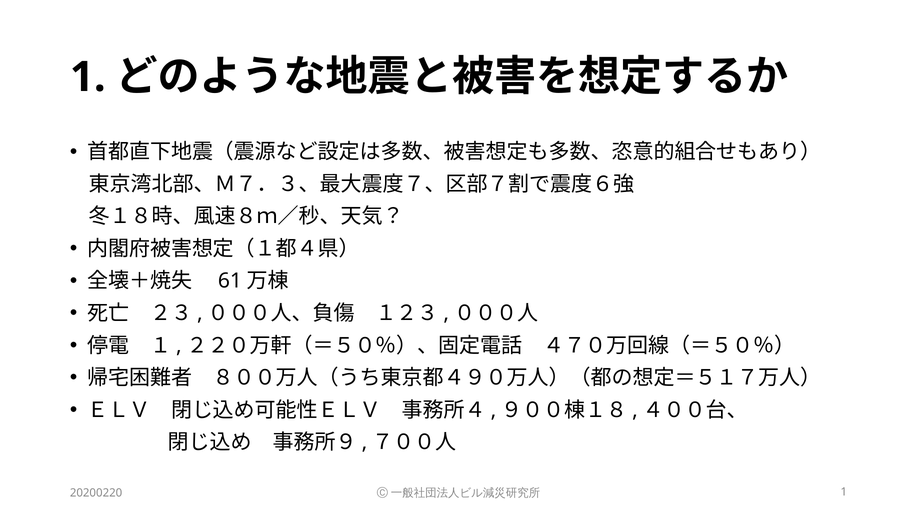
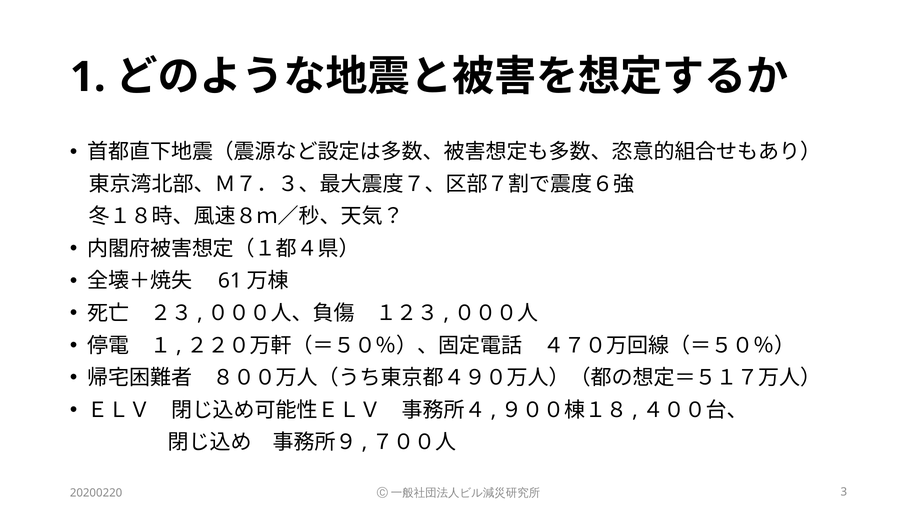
1: 1 -> 3 (844, 492)
